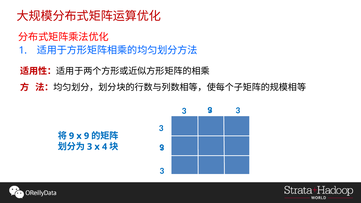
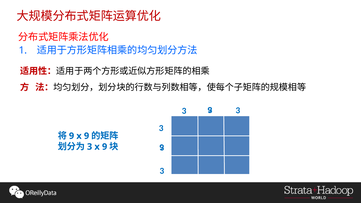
3 x 4: 4 -> 9 (105, 147)
